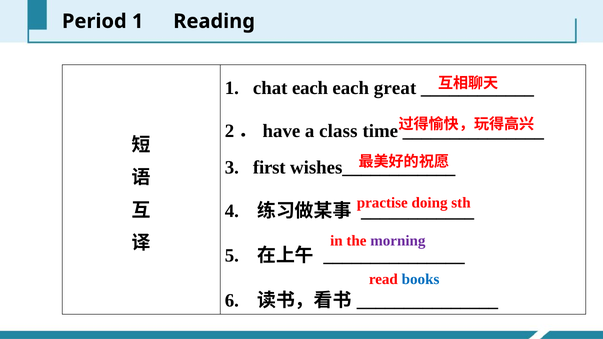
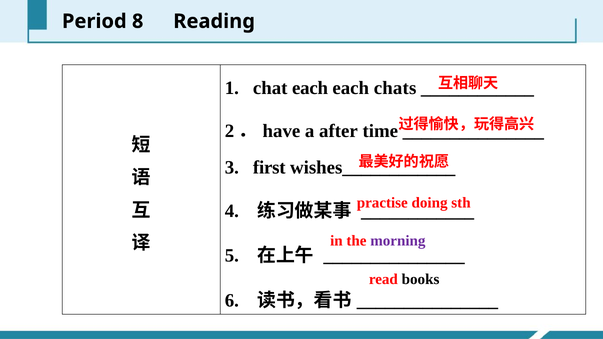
Period 1: 1 -> 8 (138, 21)
great: great -> chats (395, 88)
class: class -> after (338, 131)
books colour: blue -> black (421, 279)
